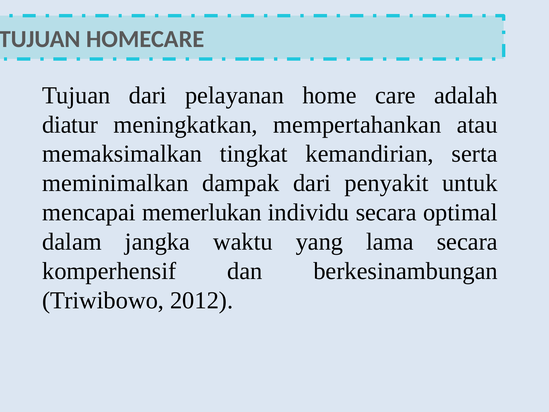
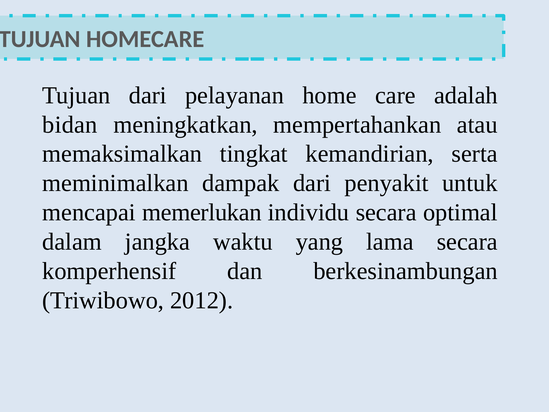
diatur: diatur -> bidan (70, 125)
